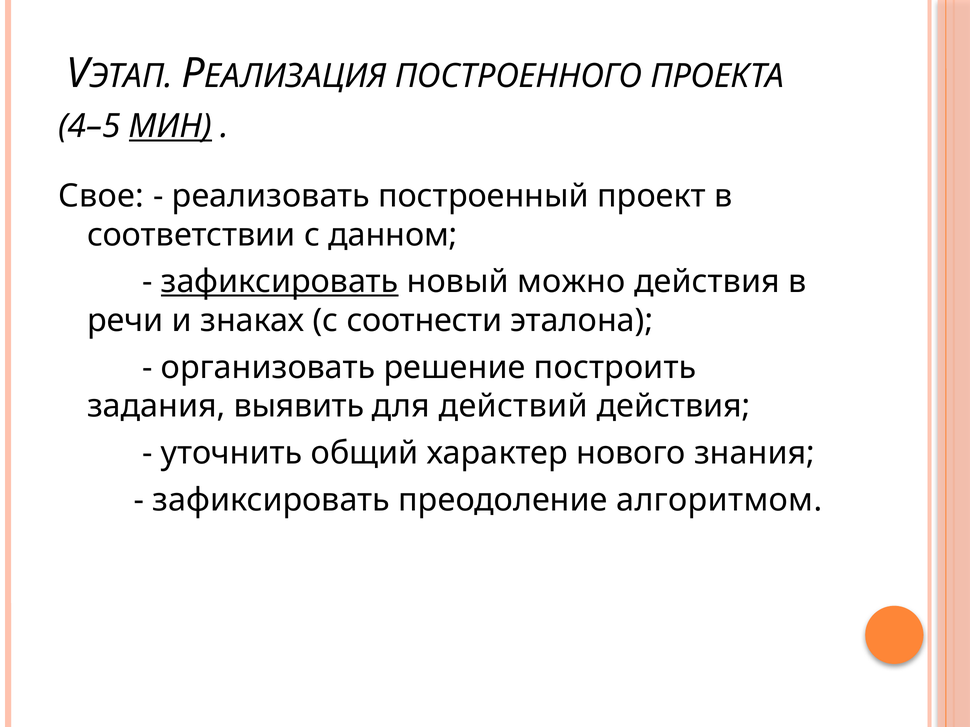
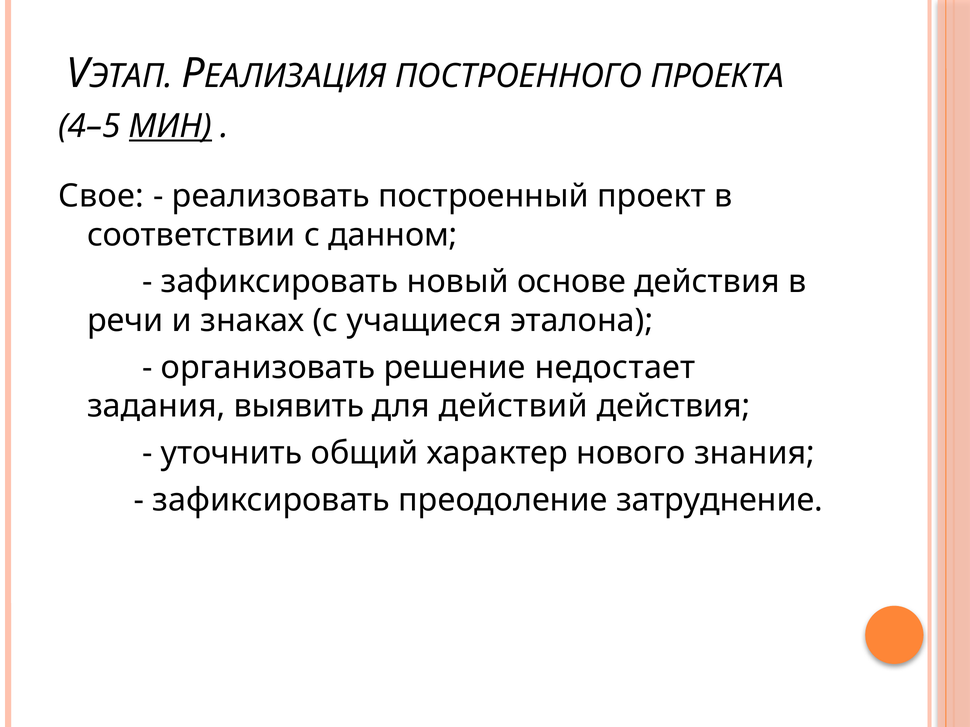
зафиксировать underline: present -> none (280, 282)
можно: можно -> основе (572, 282)
соотнести: соотнести -> учащиеся (424, 321)
построить: построить -> недостает (615, 368)
алгоритмом: алгоритмом -> затруднение (719, 500)
